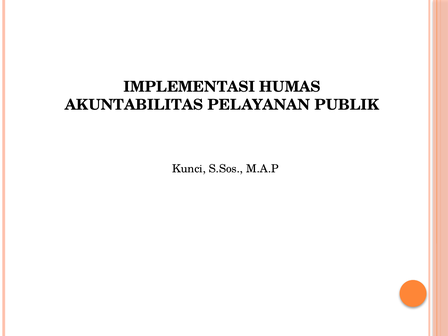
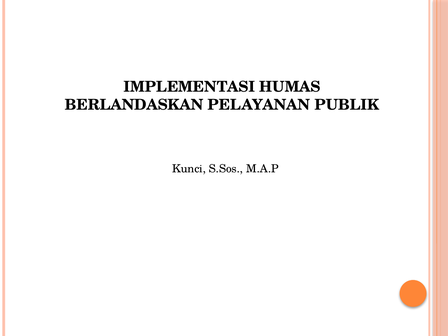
AKUNTABILITAS: AKUNTABILITAS -> BERLANDASKAN (134, 105)
